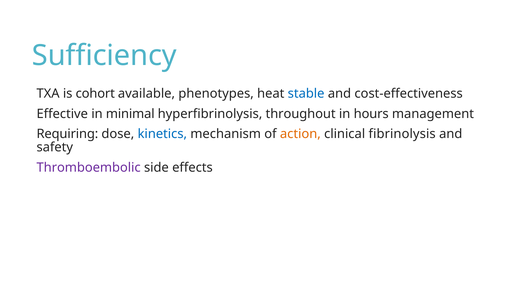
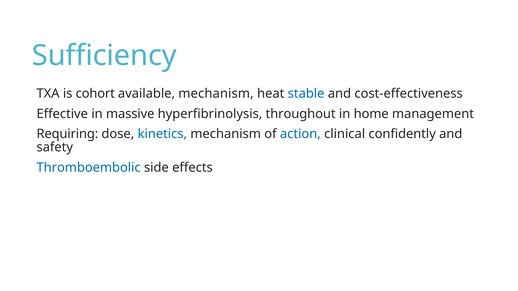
available phenotypes: phenotypes -> mechanism (216, 94)
minimal: minimal -> massive (130, 114)
hours: hours -> home (371, 114)
action colour: orange -> blue (300, 134)
fibrinolysis: fibrinolysis -> confidently (402, 134)
Thromboembolic colour: purple -> blue (89, 168)
